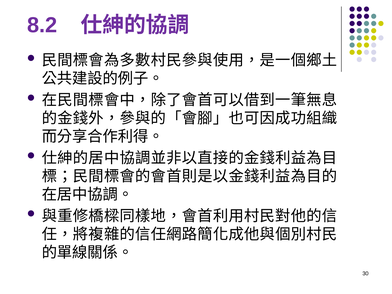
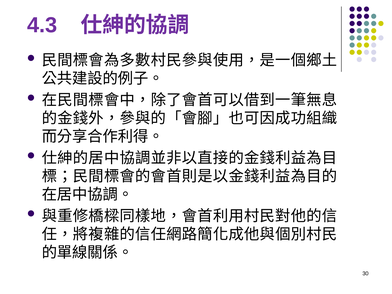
8.2: 8.2 -> 4.3 (42, 25)
